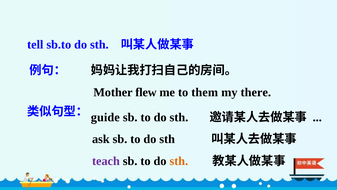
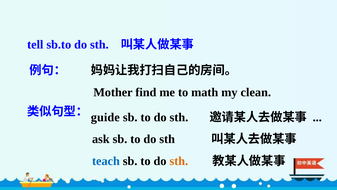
flew: flew -> find (146, 92)
them: them -> math (205, 92)
there: there -> clean (256, 92)
teach colour: purple -> blue (106, 161)
